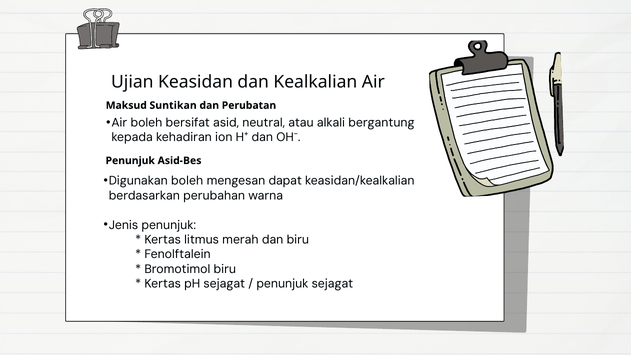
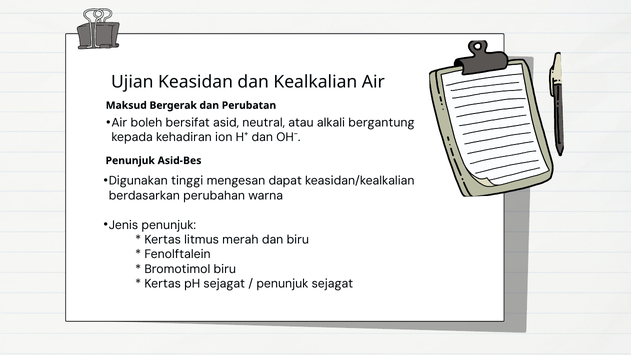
Suntikan: Suntikan -> Bergerak (173, 105)
Digunakan boleh: boleh -> tinggi (187, 181)
